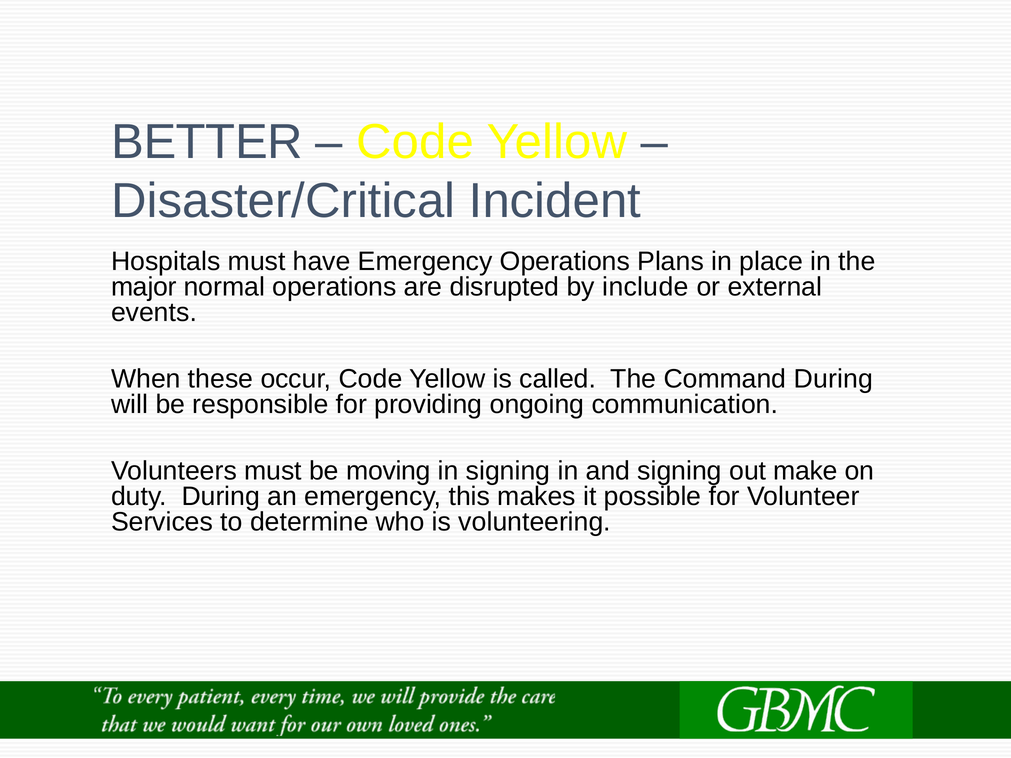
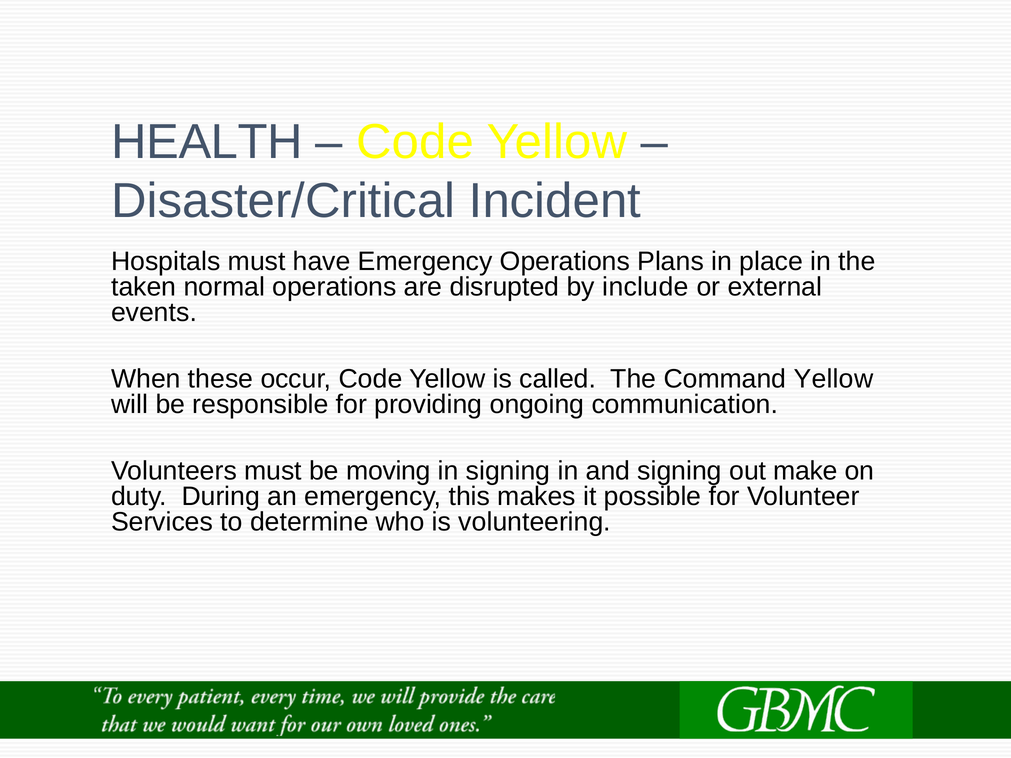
BETTER: BETTER -> HEALTH (207, 142)
major: major -> taken (144, 287)
Command During: During -> Yellow (833, 379)
